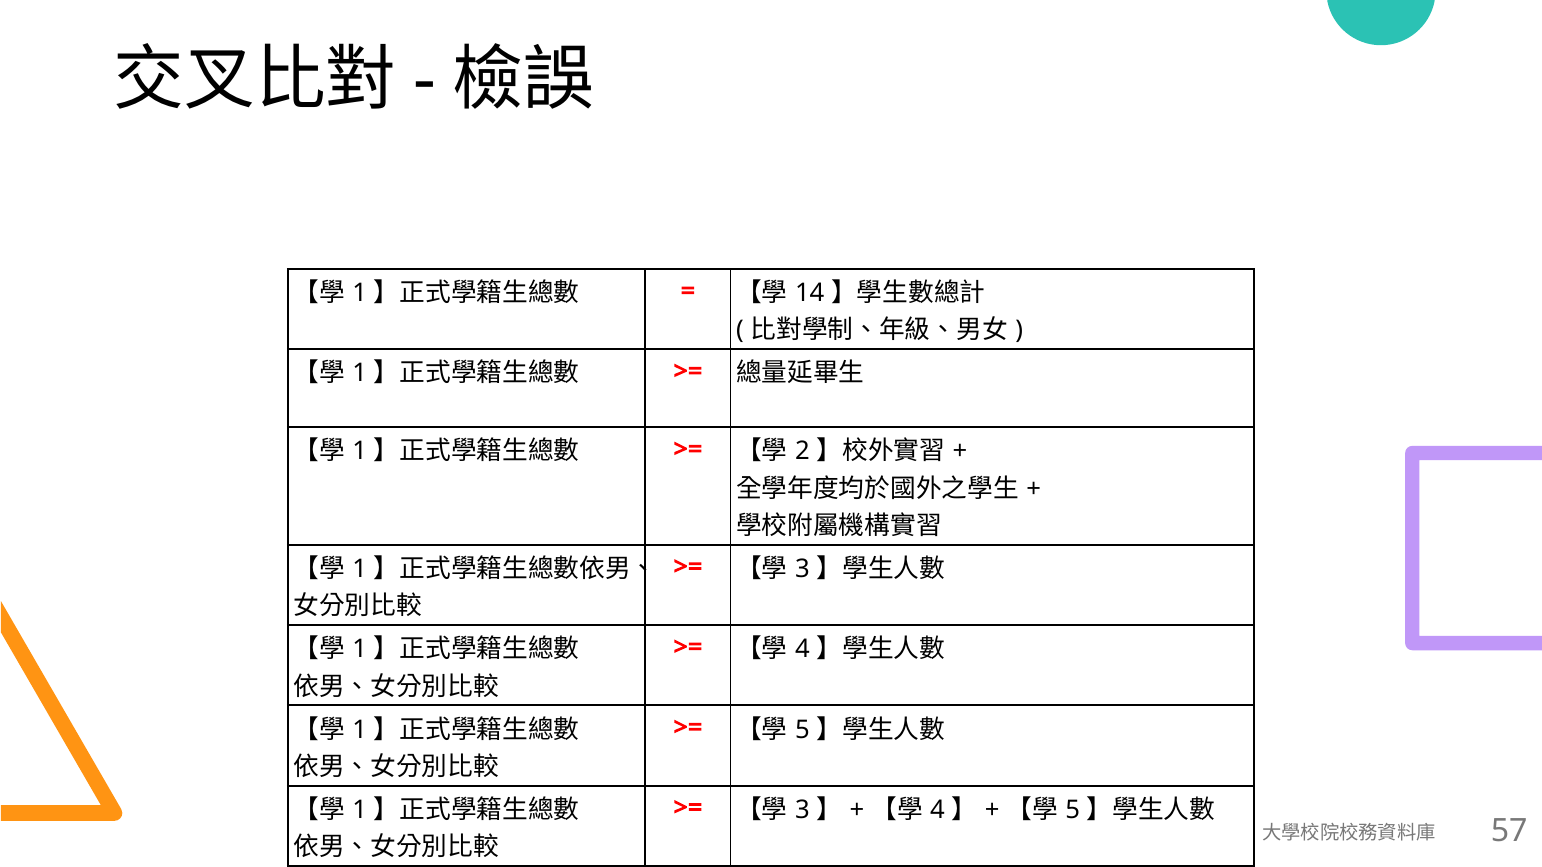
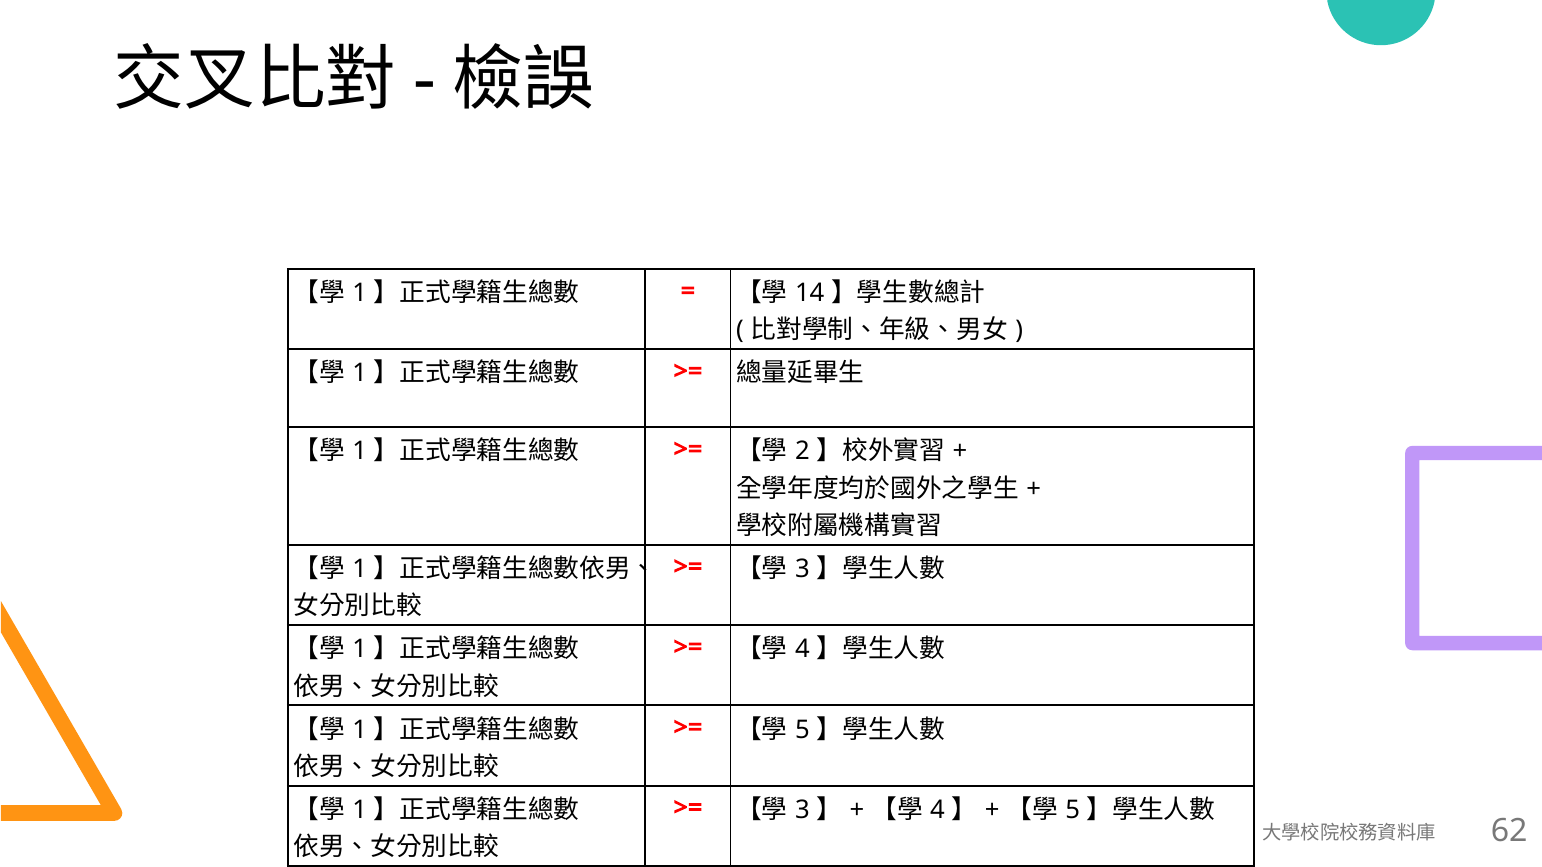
57: 57 -> 62 (1509, 831)
